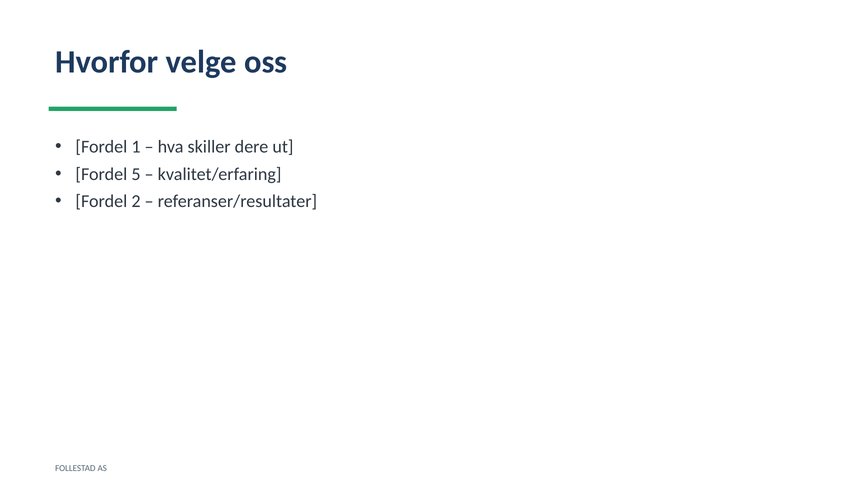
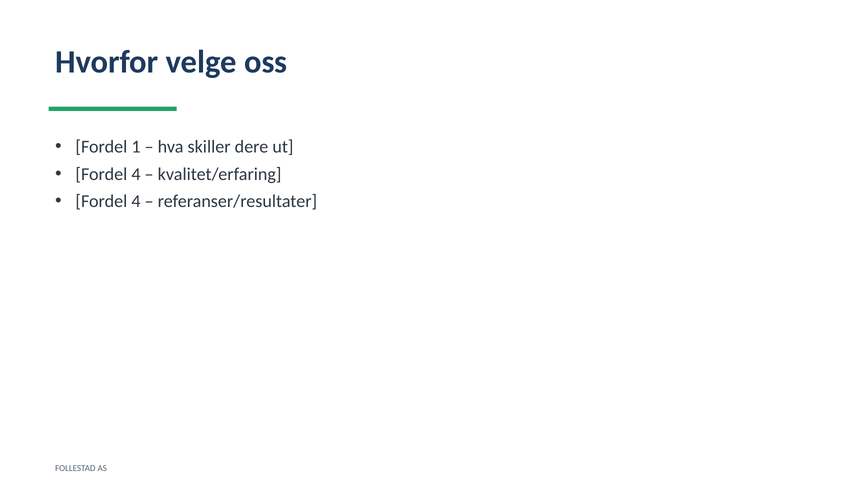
5: 5 -> 4 (136, 174)
2: 2 -> 4 (136, 201)
